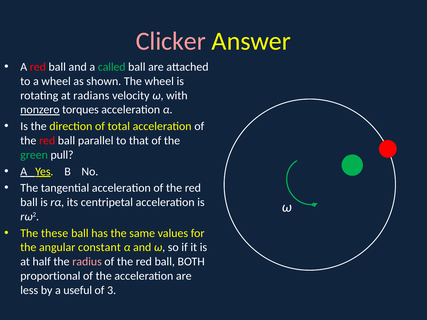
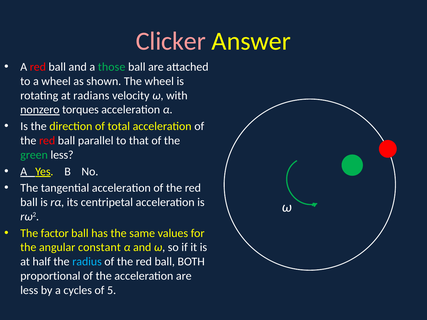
called: called -> those (112, 67)
green pull: pull -> less (62, 155)
these: these -> factor (55, 233)
radius colour: pink -> light blue (87, 262)
useful: useful -> cycles (78, 290)
3: 3 -> 5 (112, 290)
